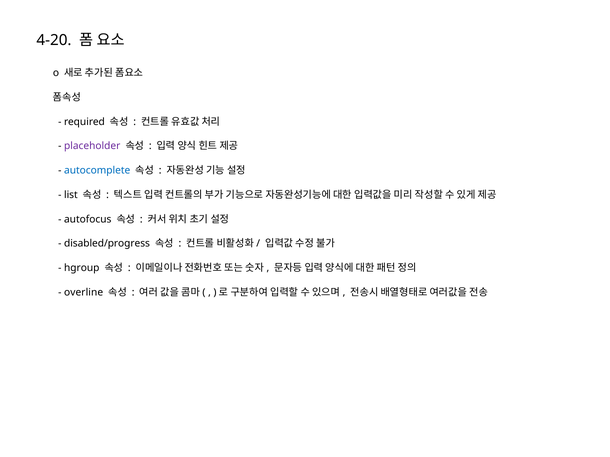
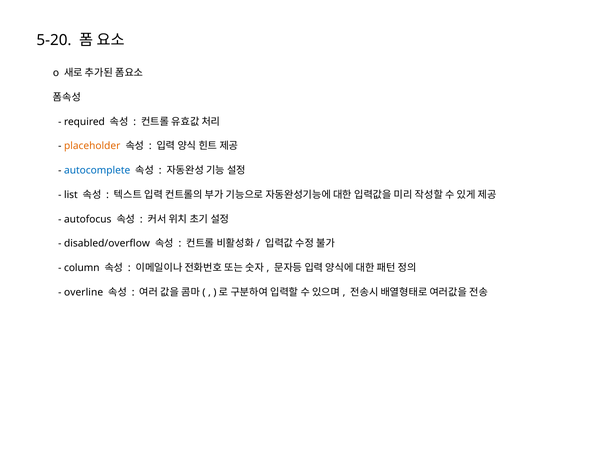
4-20: 4-20 -> 5-20 (54, 40)
placeholder colour: purple -> orange (92, 146)
disabled/progress: disabled/progress -> disabled/overflow (107, 244)
hgroup: hgroup -> column (82, 268)
